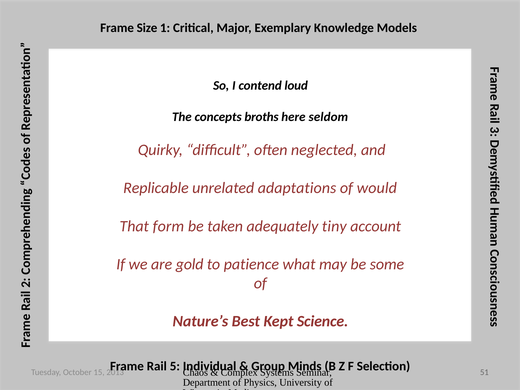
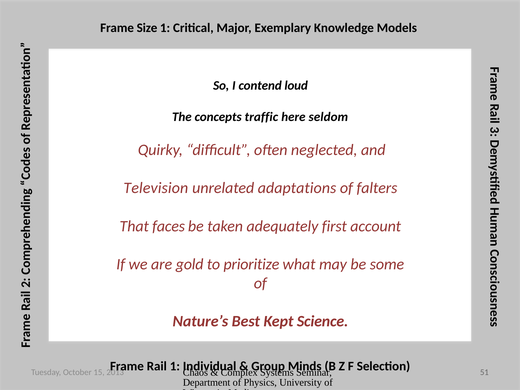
broths: broths -> traffic (261, 117)
Replicable: Replicable -> Television (156, 188)
would: would -> falters (377, 188)
form: form -> faces (169, 226)
tiny: tiny -> first (334, 226)
patience: patience -> prioritize (251, 264)
Rail 5: 5 -> 1 (175, 366)
